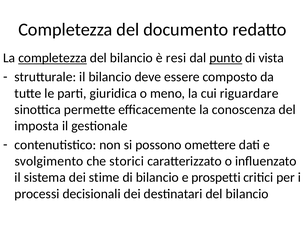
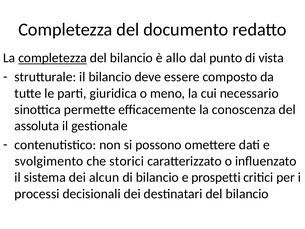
resi: resi -> allo (176, 58)
punto underline: present -> none (226, 58)
riguardare: riguardare -> necessario (249, 93)
imposta: imposta -> assoluta (37, 126)
stime: stime -> alcun (104, 177)
